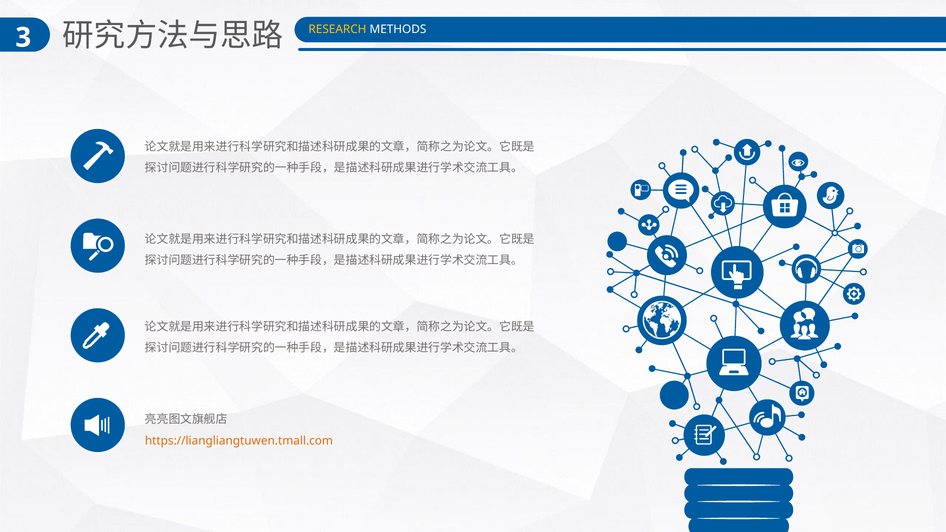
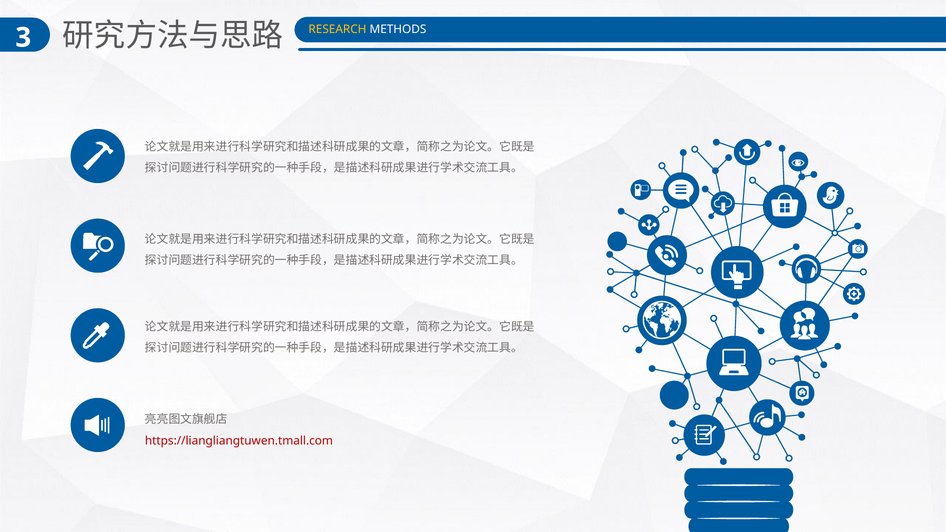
https://liangliangtuwen.tmall.com colour: orange -> red (239, 441)
